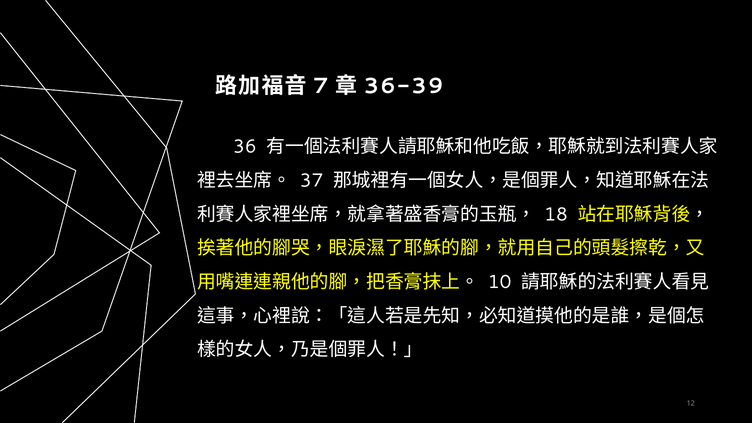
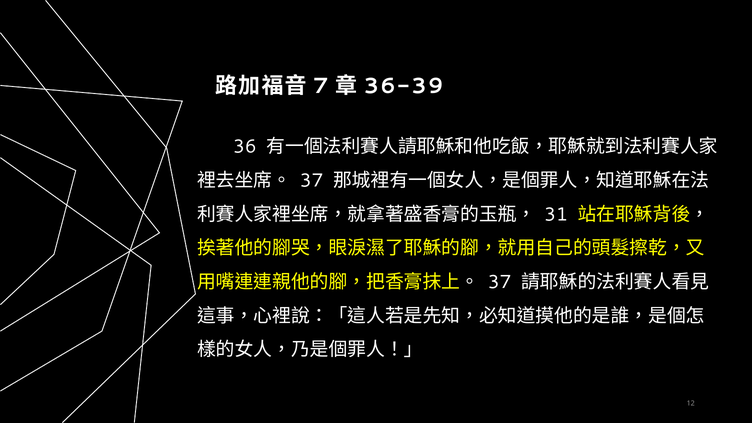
18: 18 -> 31 (556, 214)
10: 10 -> 37 (500, 282)
